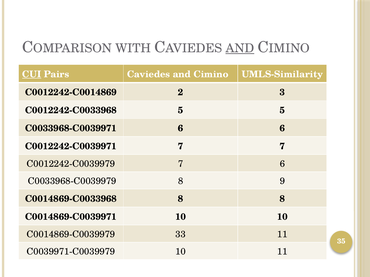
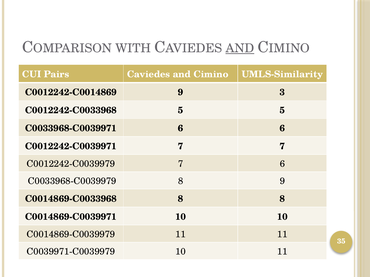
CUI underline: present -> none (32, 74)
C0012242-C0014869 2: 2 -> 9 (181, 92)
C0014869-C0039979 33: 33 -> 11 (181, 235)
